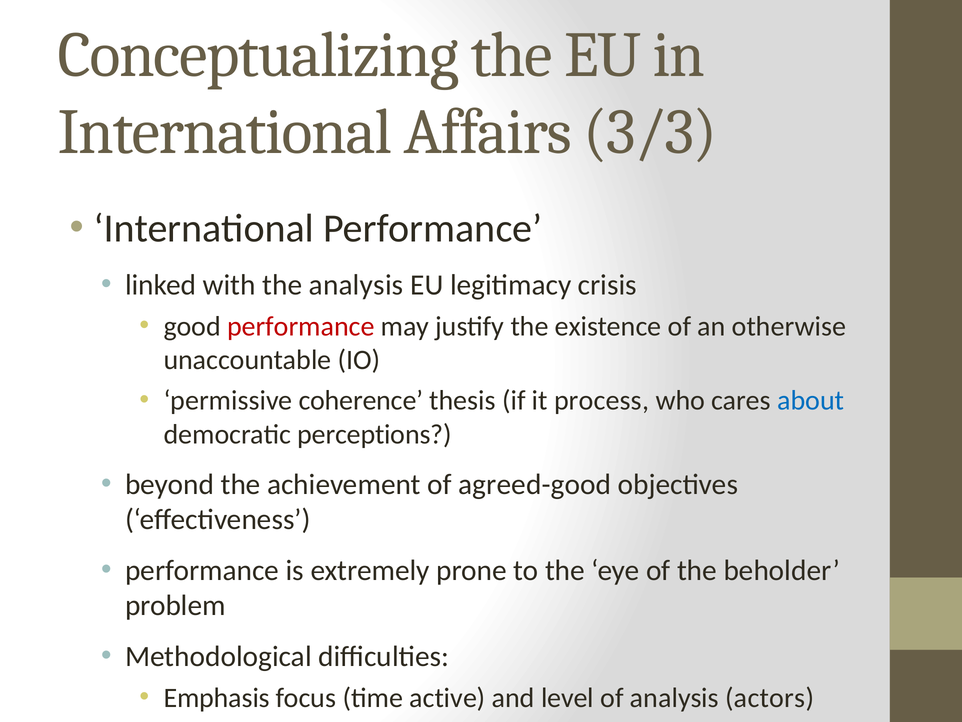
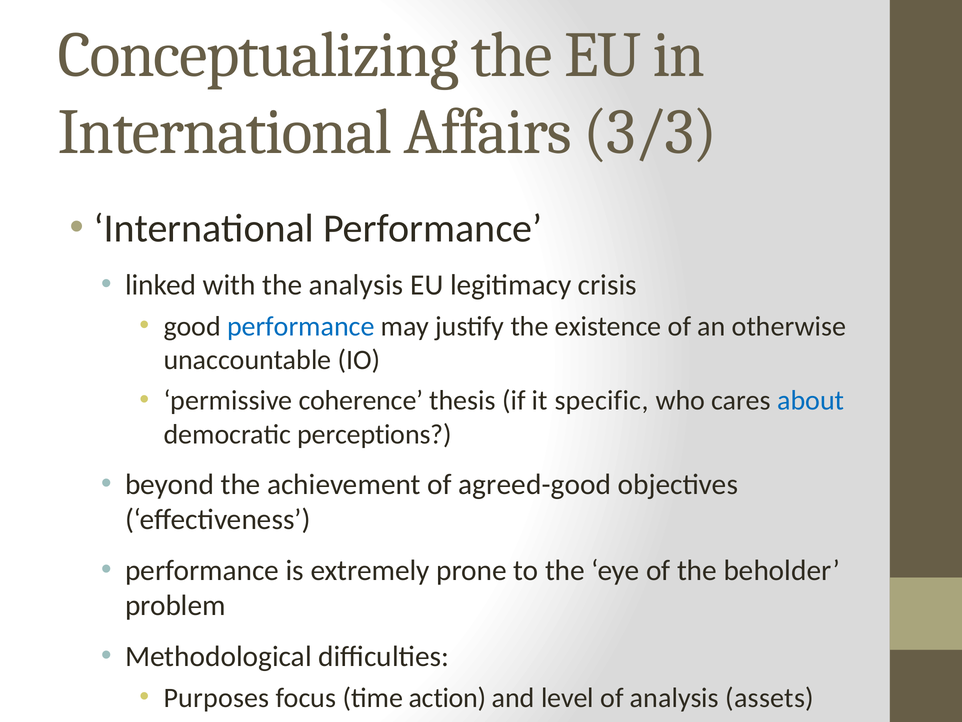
performance colour: red -> blue (301, 326)
process: process -> specific (602, 400)
Emphasis: Emphasis -> Purposes (216, 697)
active: active -> action (448, 697)
actors: actors -> assets (770, 697)
